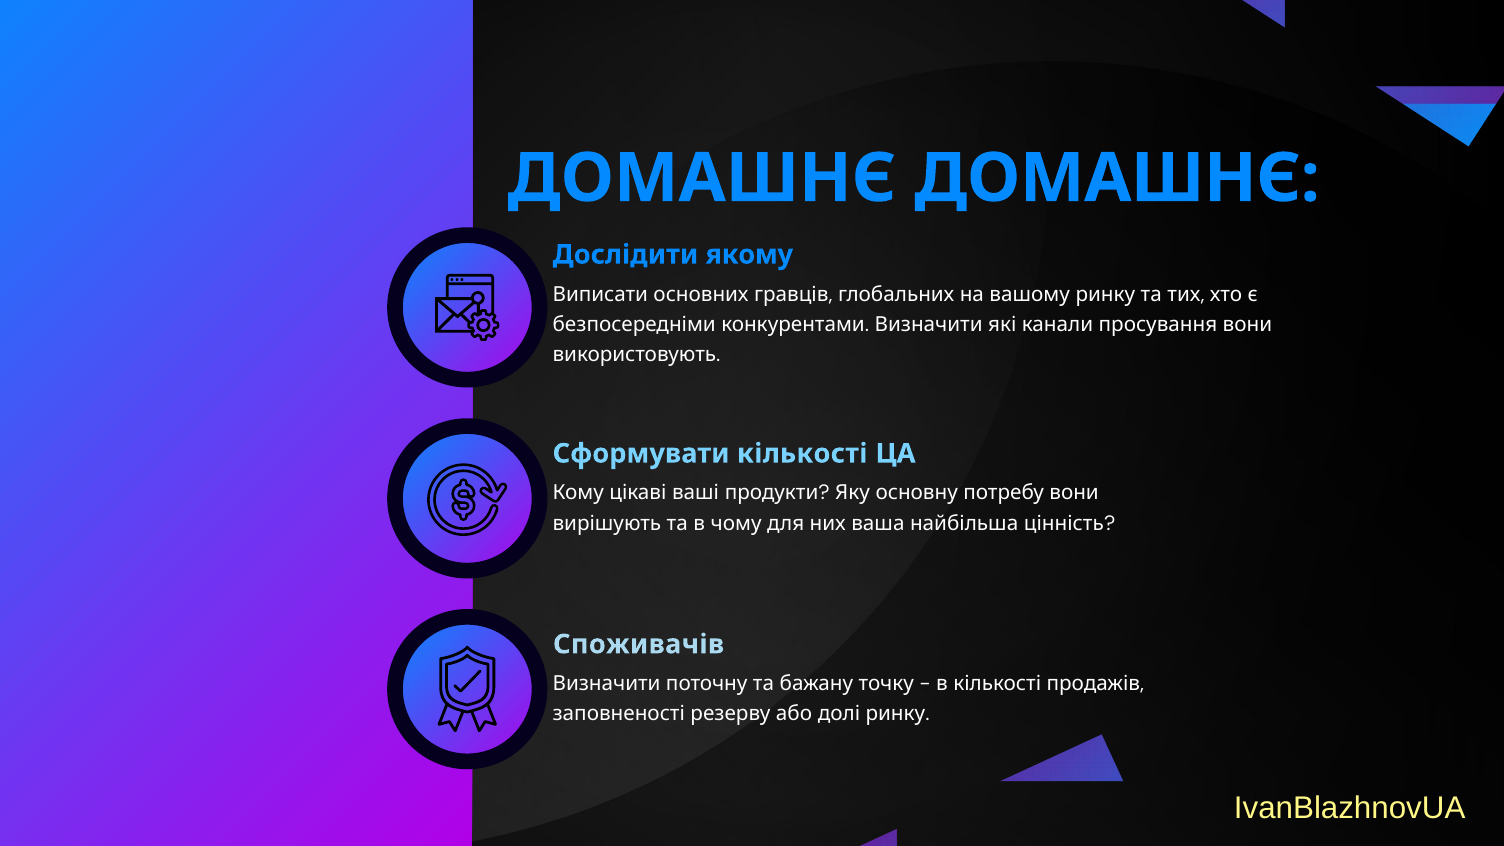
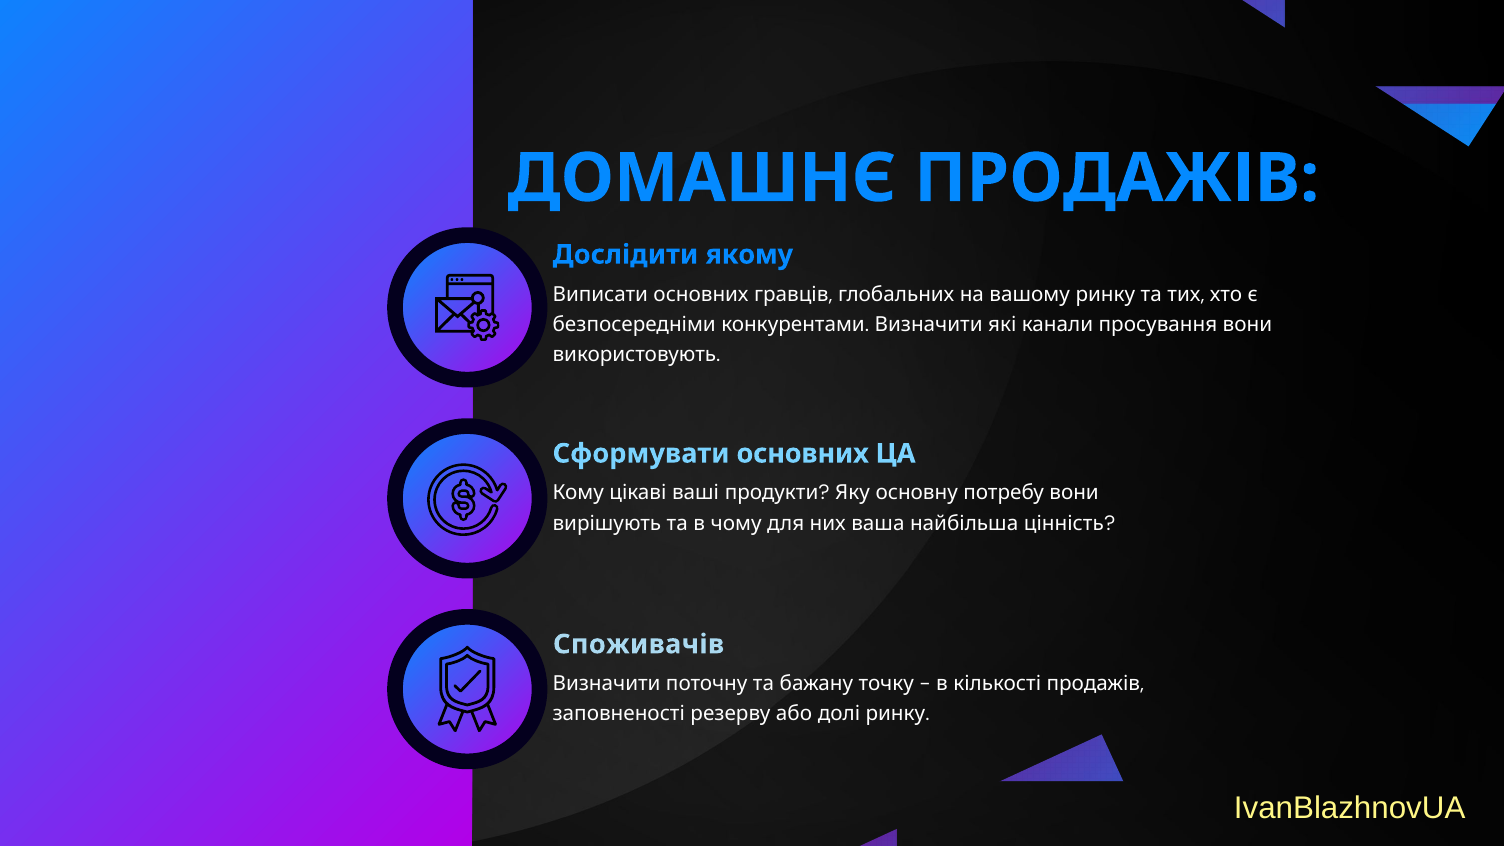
ДОМАШНЄ: ДОМАШНЄ -> ПРОДАЖІВ (1117, 178)
Сформувати кількості: кількості -> основних (803, 454)
